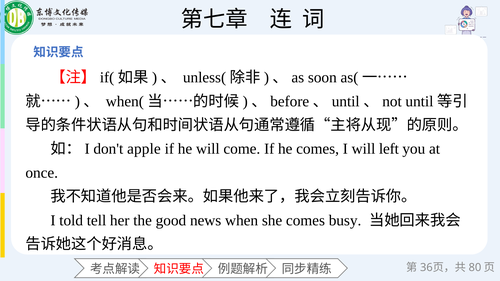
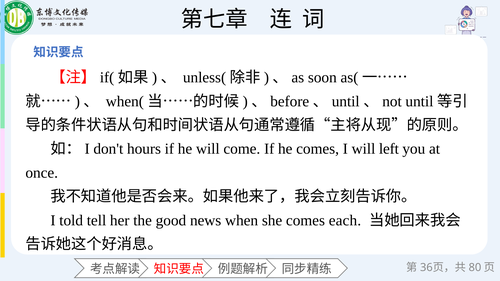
apple: apple -> hours (144, 149)
busy: busy -> each (345, 221)
